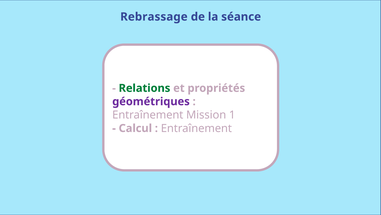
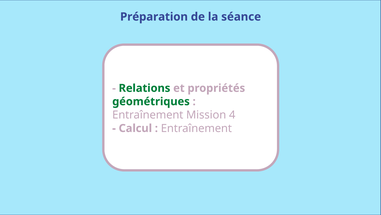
Rebrassage: Rebrassage -> Préparation (154, 17)
géométriques colour: purple -> green (151, 101)
1: 1 -> 4 (232, 115)
